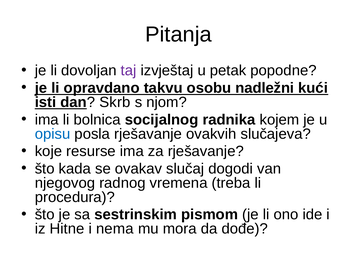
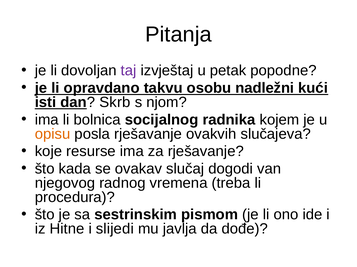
opisu colour: blue -> orange (53, 134)
nema: nema -> slijedi (115, 229)
mora: mora -> javlja (180, 229)
